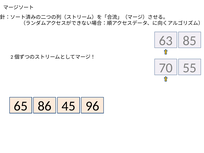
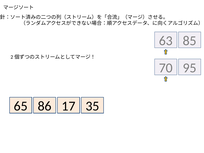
55: 55 -> 95 (190, 68)
45: 45 -> 17 (69, 106)
96: 96 -> 35 (92, 106)
